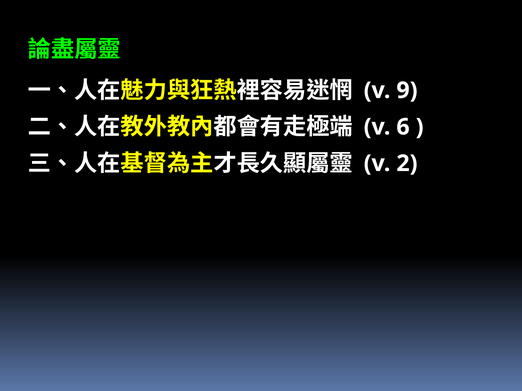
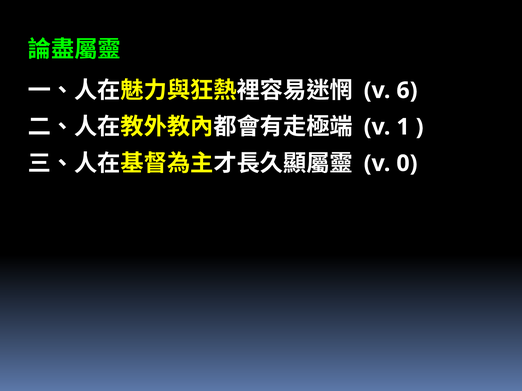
9: 9 -> 6 (407, 91)
6: 6 -> 1 (403, 127)
2: 2 -> 0 (407, 164)
